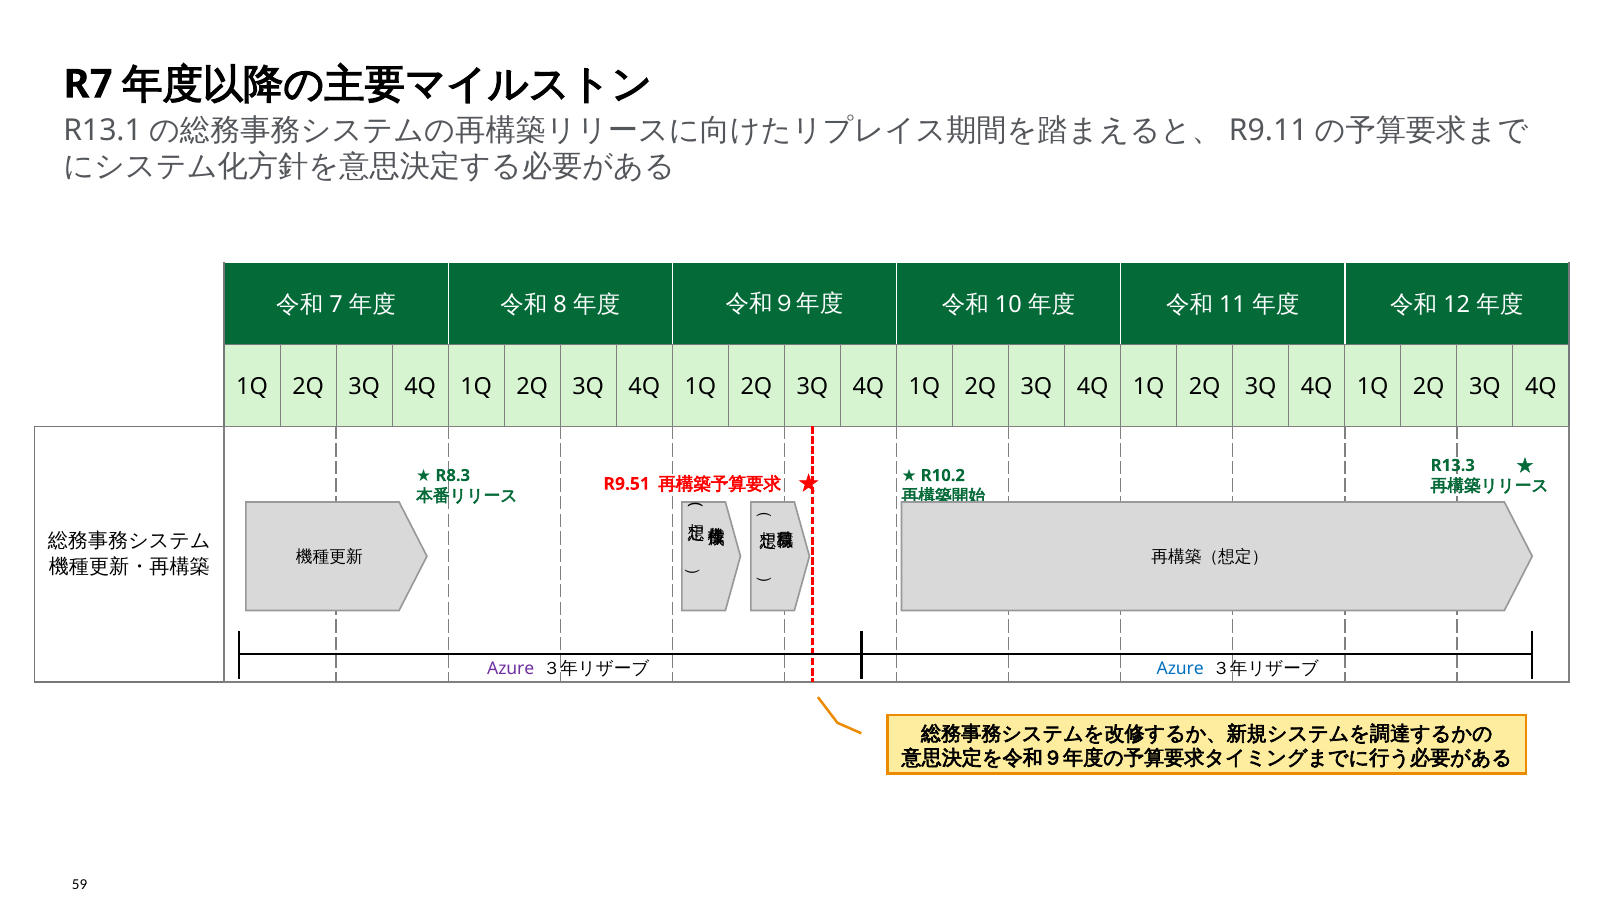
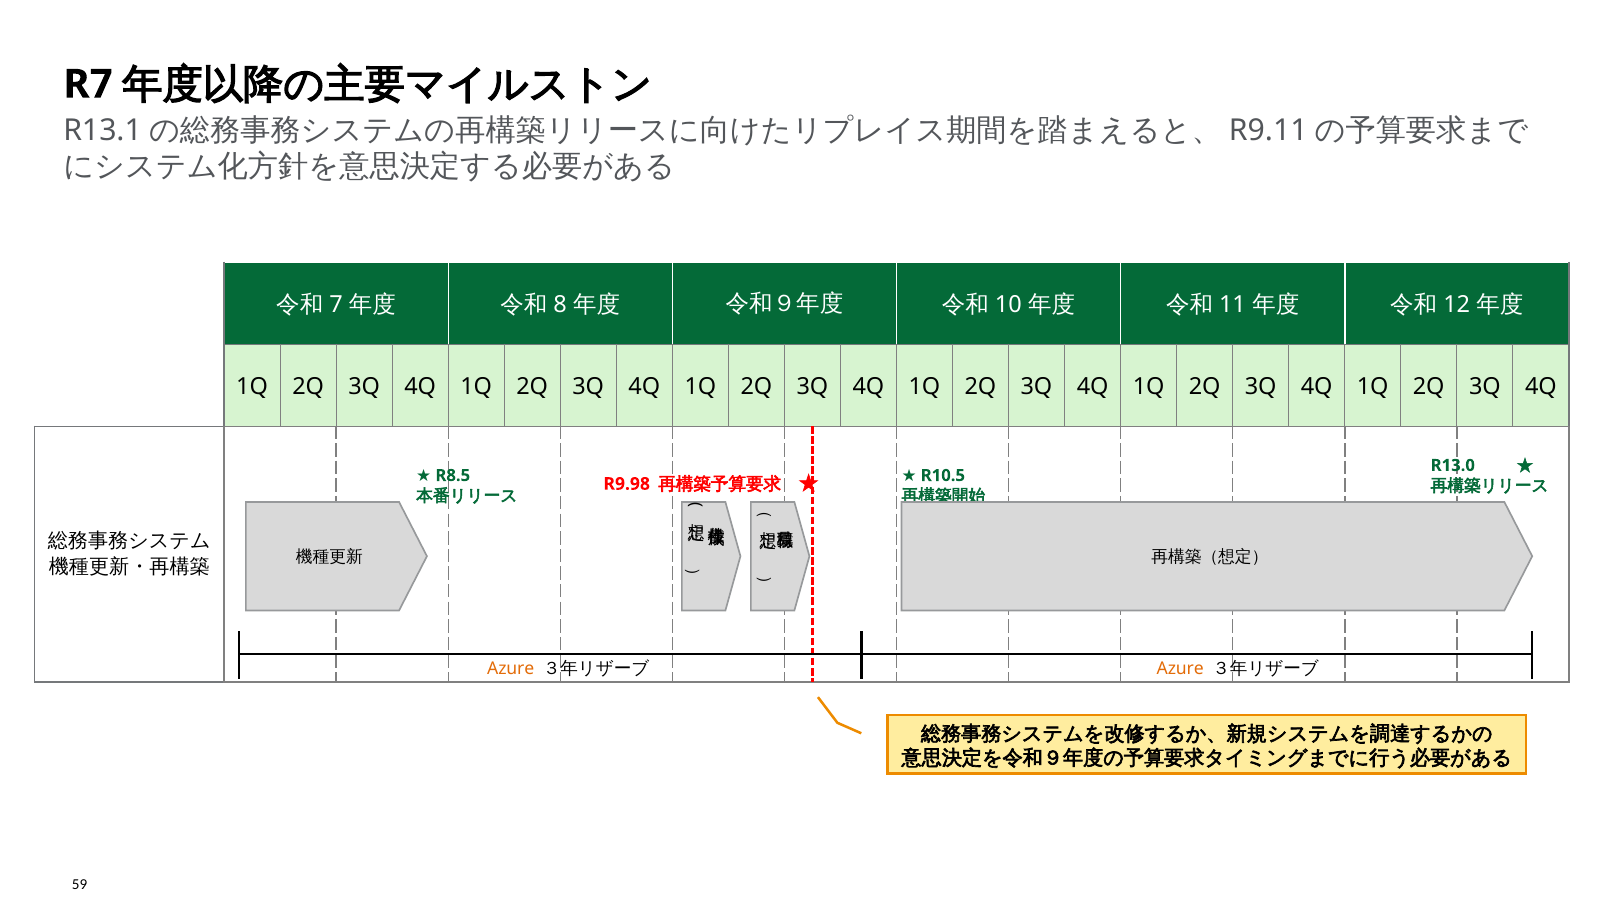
R13.3: R13.3 -> R13.0 (1453, 465)
R8.3: R8.3 -> R8.5 (453, 476)
R10.2: R10.2 -> R10.5 (943, 476)
R9.51: R9.51 -> R9.98 (627, 484)
Azure colour: purple -> orange (511, 669)
Azure colour: blue -> orange (1180, 669)
